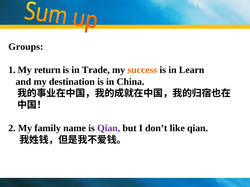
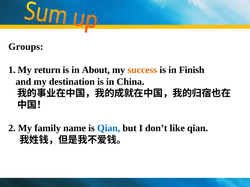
Trade: Trade -> About (96, 70)
Learn: Learn -> Finish (192, 70)
Qian colour: purple -> blue (109, 129)
